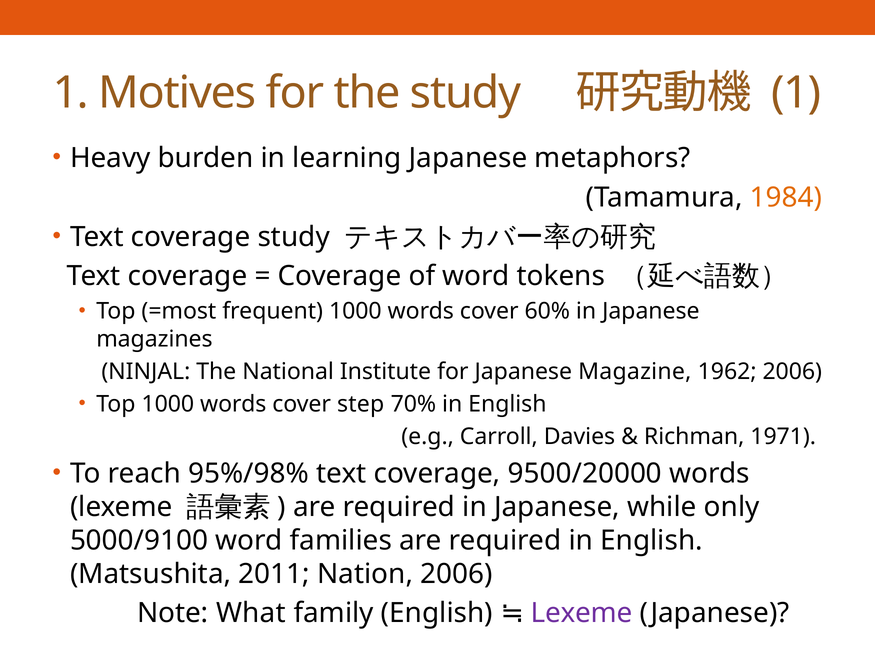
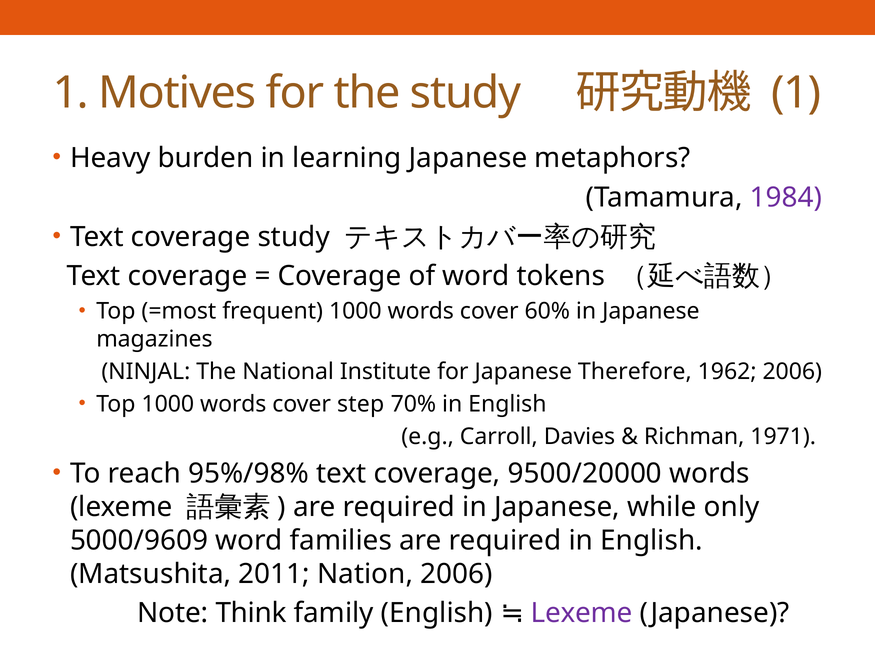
1984 colour: orange -> purple (786, 198)
Magazine: Magazine -> Therefore (635, 372)
5000/9100: 5000/9100 -> 5000/9609 (139, 541)
What: What -> Think (251, 613)
